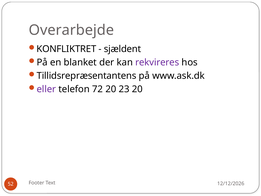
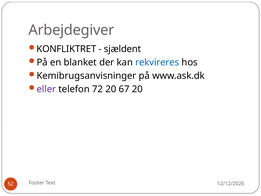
Overarbejde: Overarbejde -> Arbejdegiver (71, 30)
rekvireres colour: purple -> blue (157, 62)
Tillidsrepræsentantens: Tillidsrepræsentantens -> Kemibrugsanvisninger (86, 76)
23: 23 -> 67 (124, 89)
